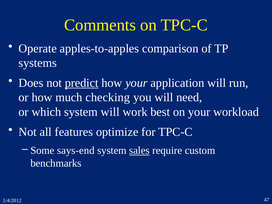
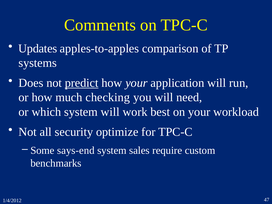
Operate: Operate -> Updates (38, 48)
features: features -> security (74, 132)
sales underline: present -> none (139, 150)
